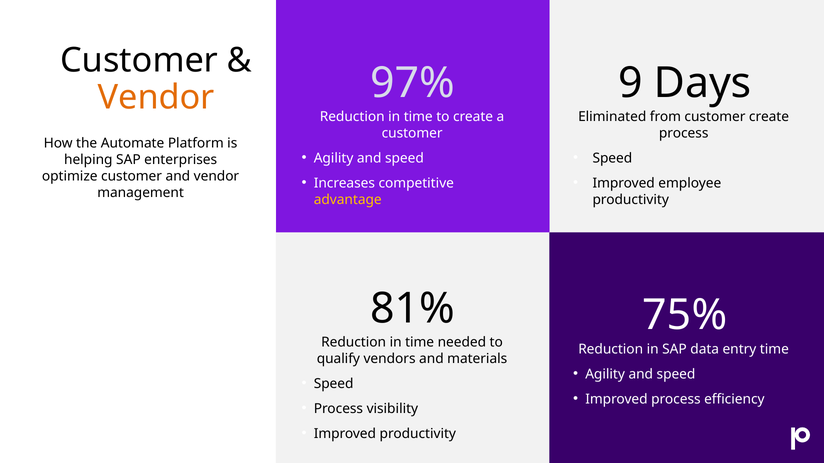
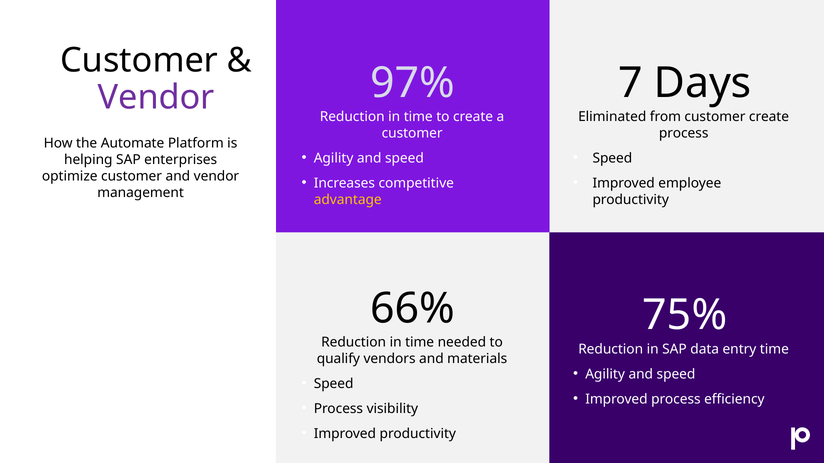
Vendor colour: orange -> purple (156, 97)
9: 9 -> 7 (630, 83)
81%: 81% -> 66% (413, 309)
